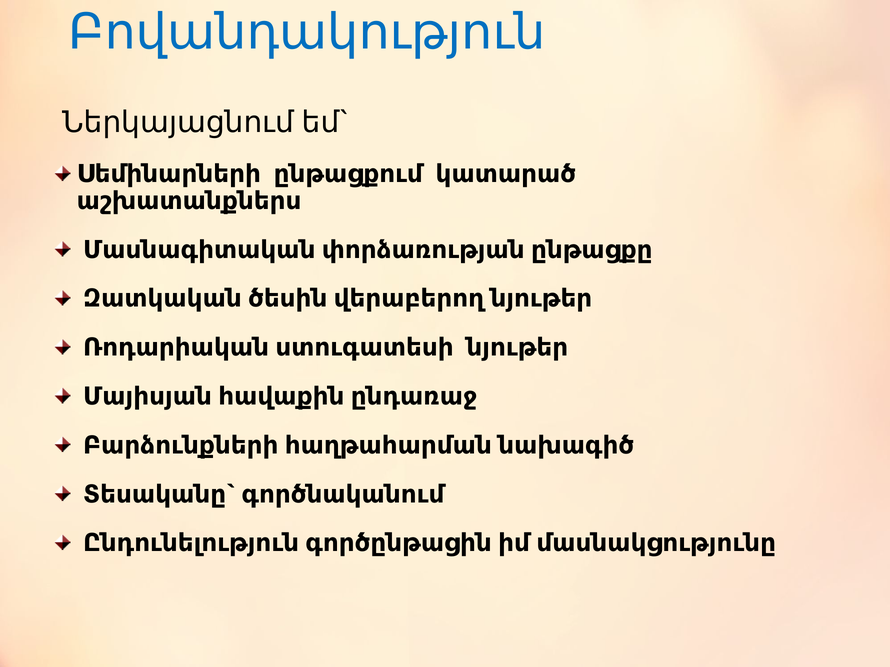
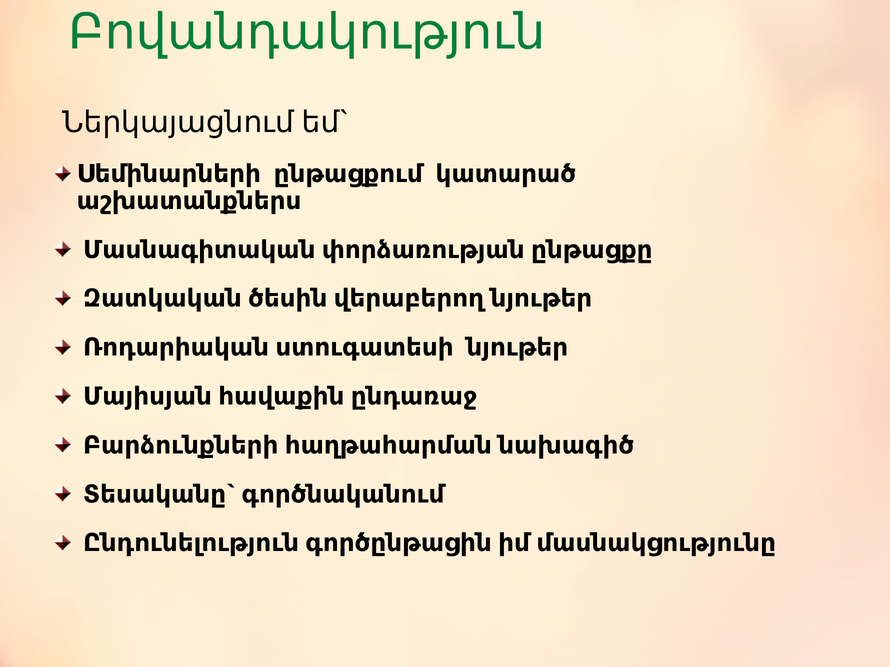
Բովանդակություն colour: blue -> green (307, 33)
